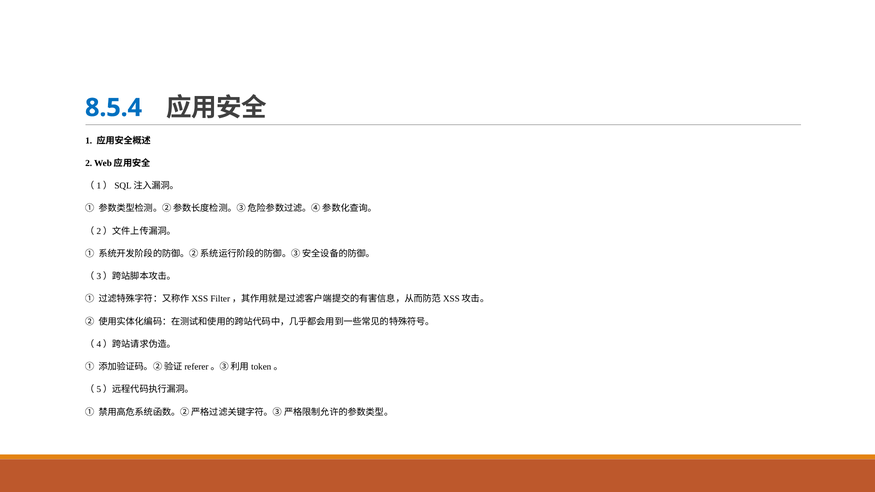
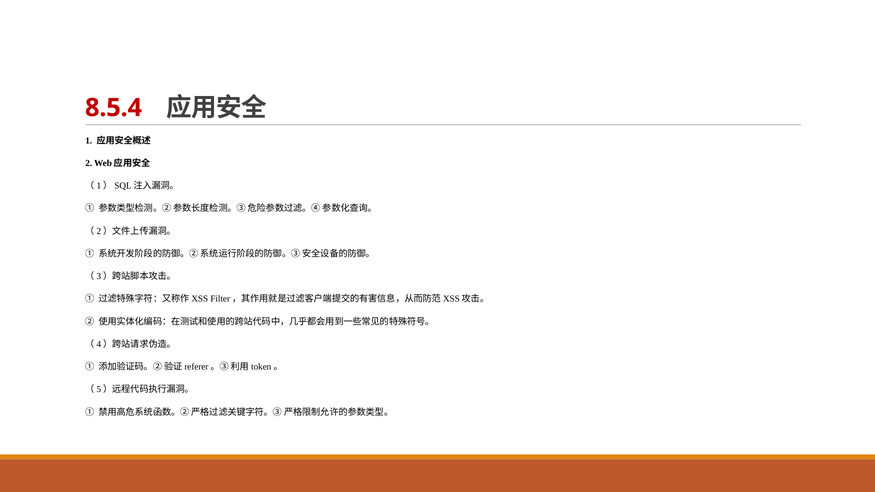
8.5.4 colour: blue -> red (114, 108)
